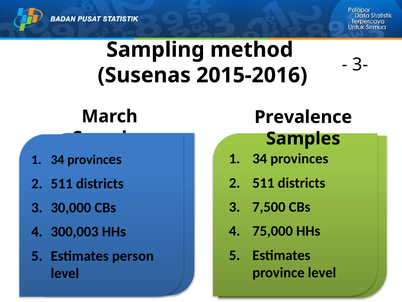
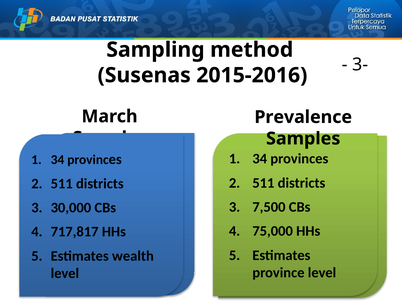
300,003: 300,003 -> 717,817 (75, 231)
person: person -> wealth (133, 256)
